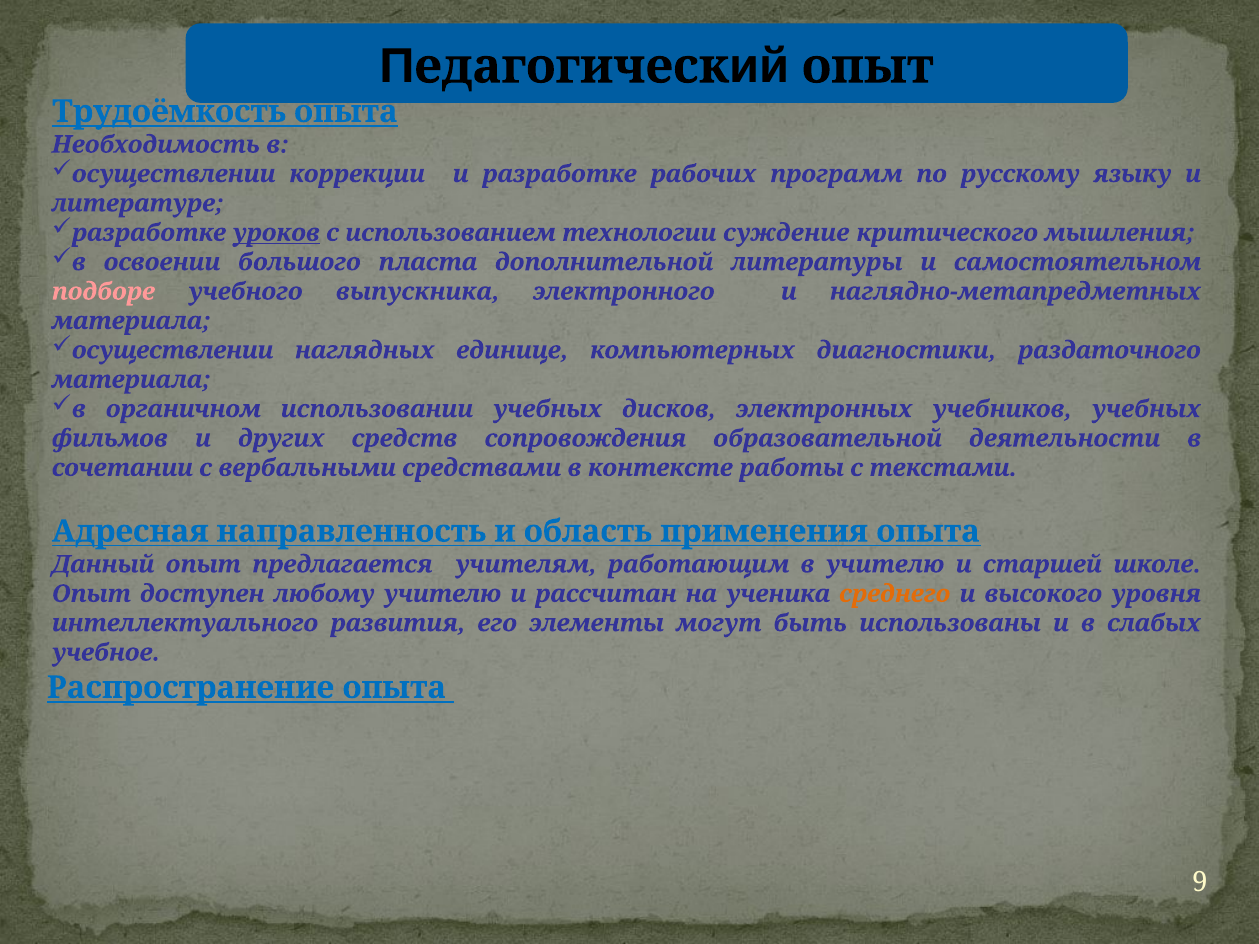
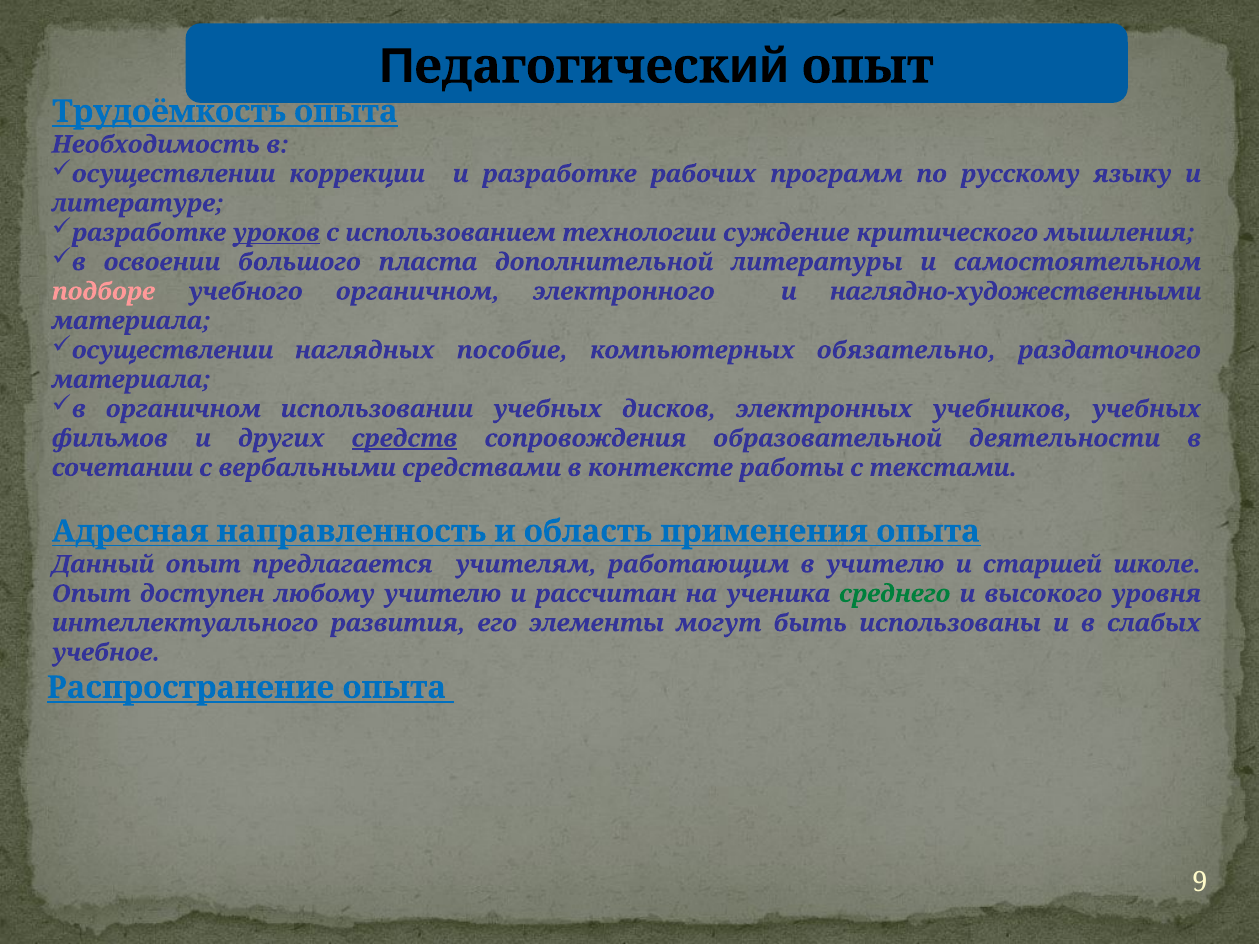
учебного выпускника: выпускника -> органичном (418, 292)
наглядно-метапредметных: наглядно-метапредметных -> наглядно-художественными (1016, 292)
единице: единице -> пособие (512, 350)
диагностики: диагностики -> обязательно (906, 350)
средств underline: none -> present (405, 439)
среднего colour: orange -> green (895, 594)
